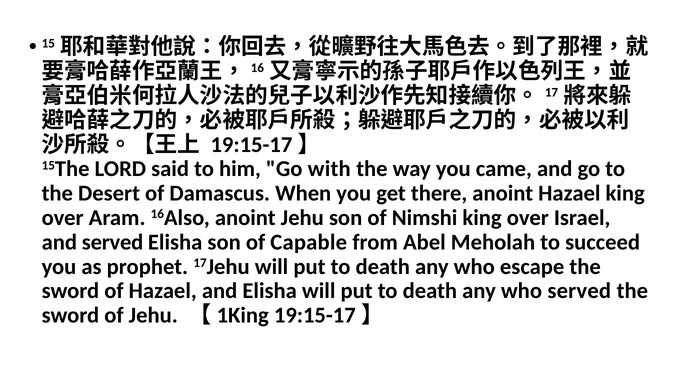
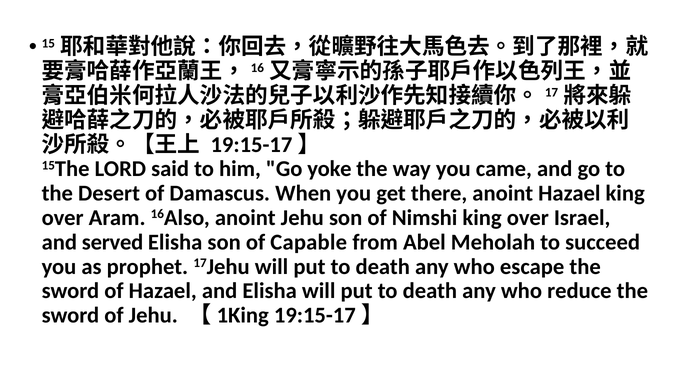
with: with -> yoke (329, 169)
who served: served -> reduce (579, 291)
